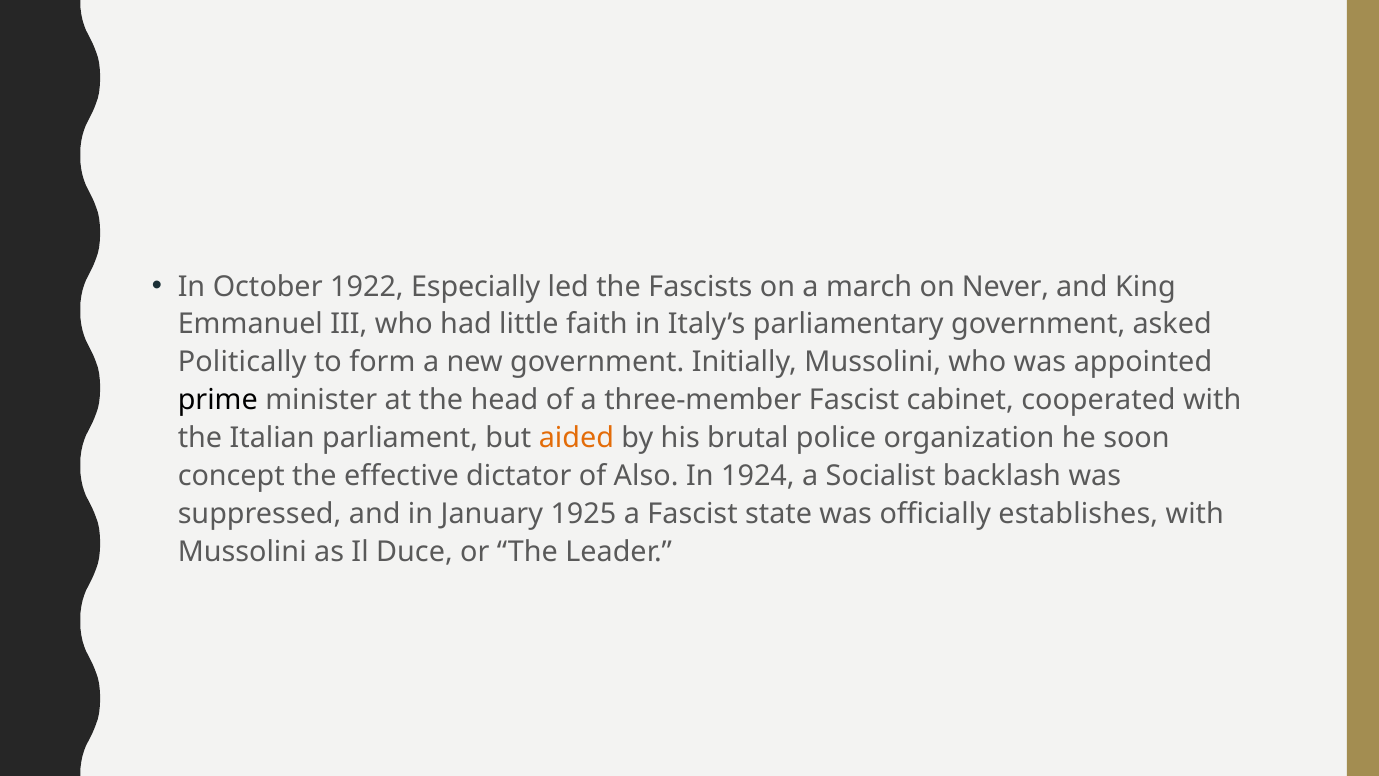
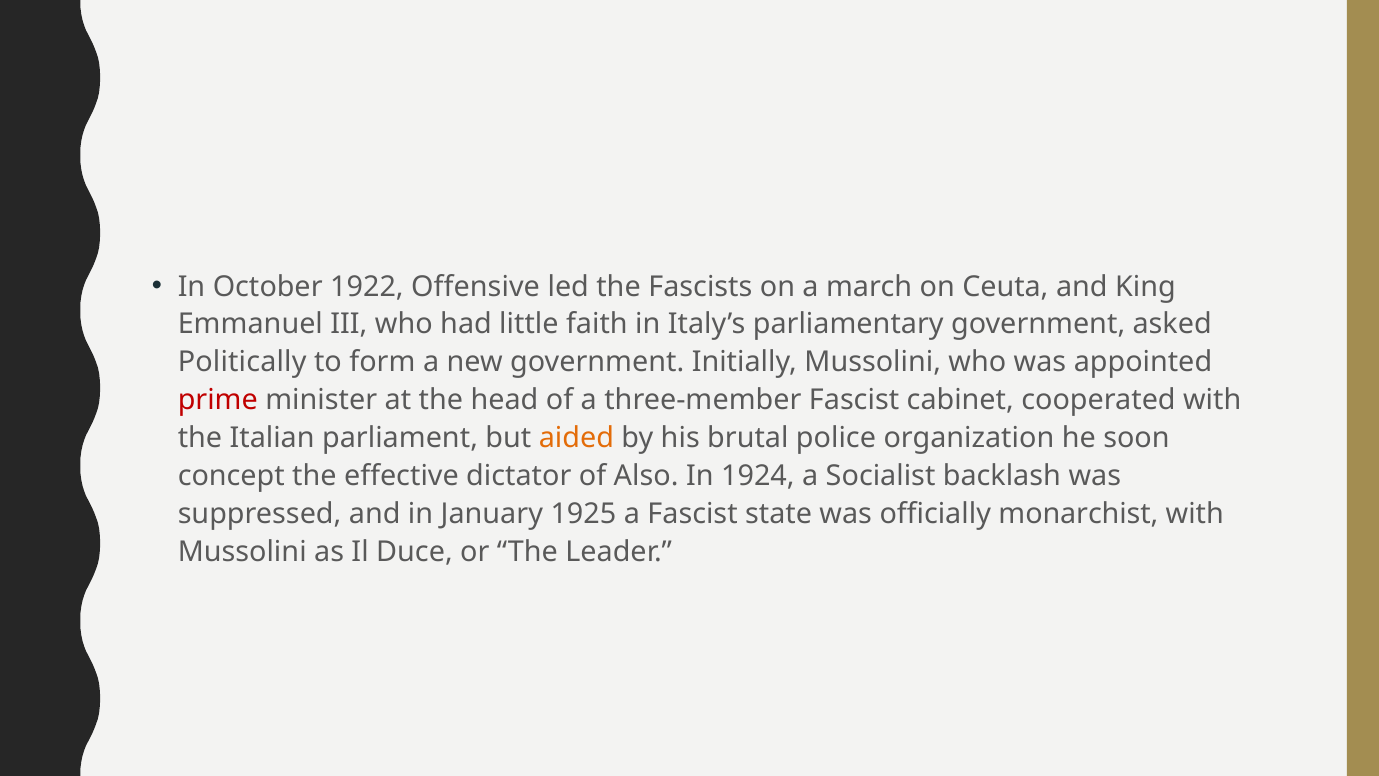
Especially: Especially -> Offensive (476, 286)
Never: Never -> Ceuta (1005, 286)
prime colour: black -> red (218, 400)
establishes: establishes -> monarchist (1078, 514)
